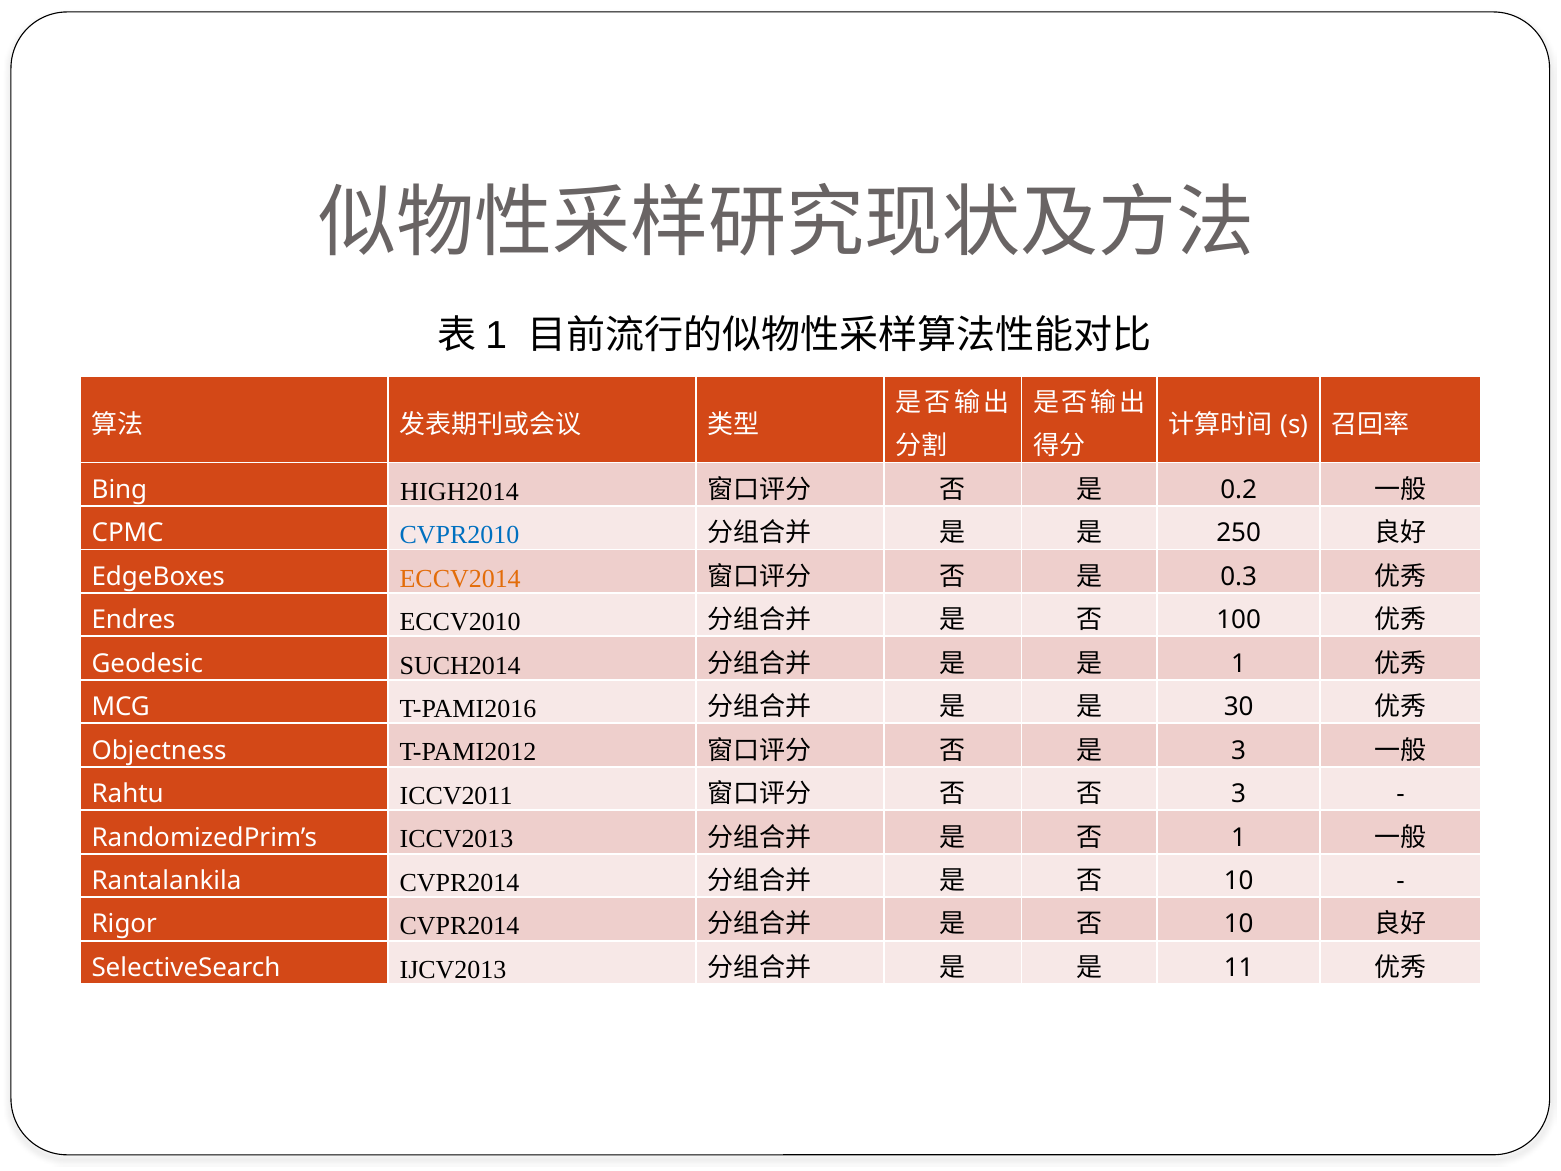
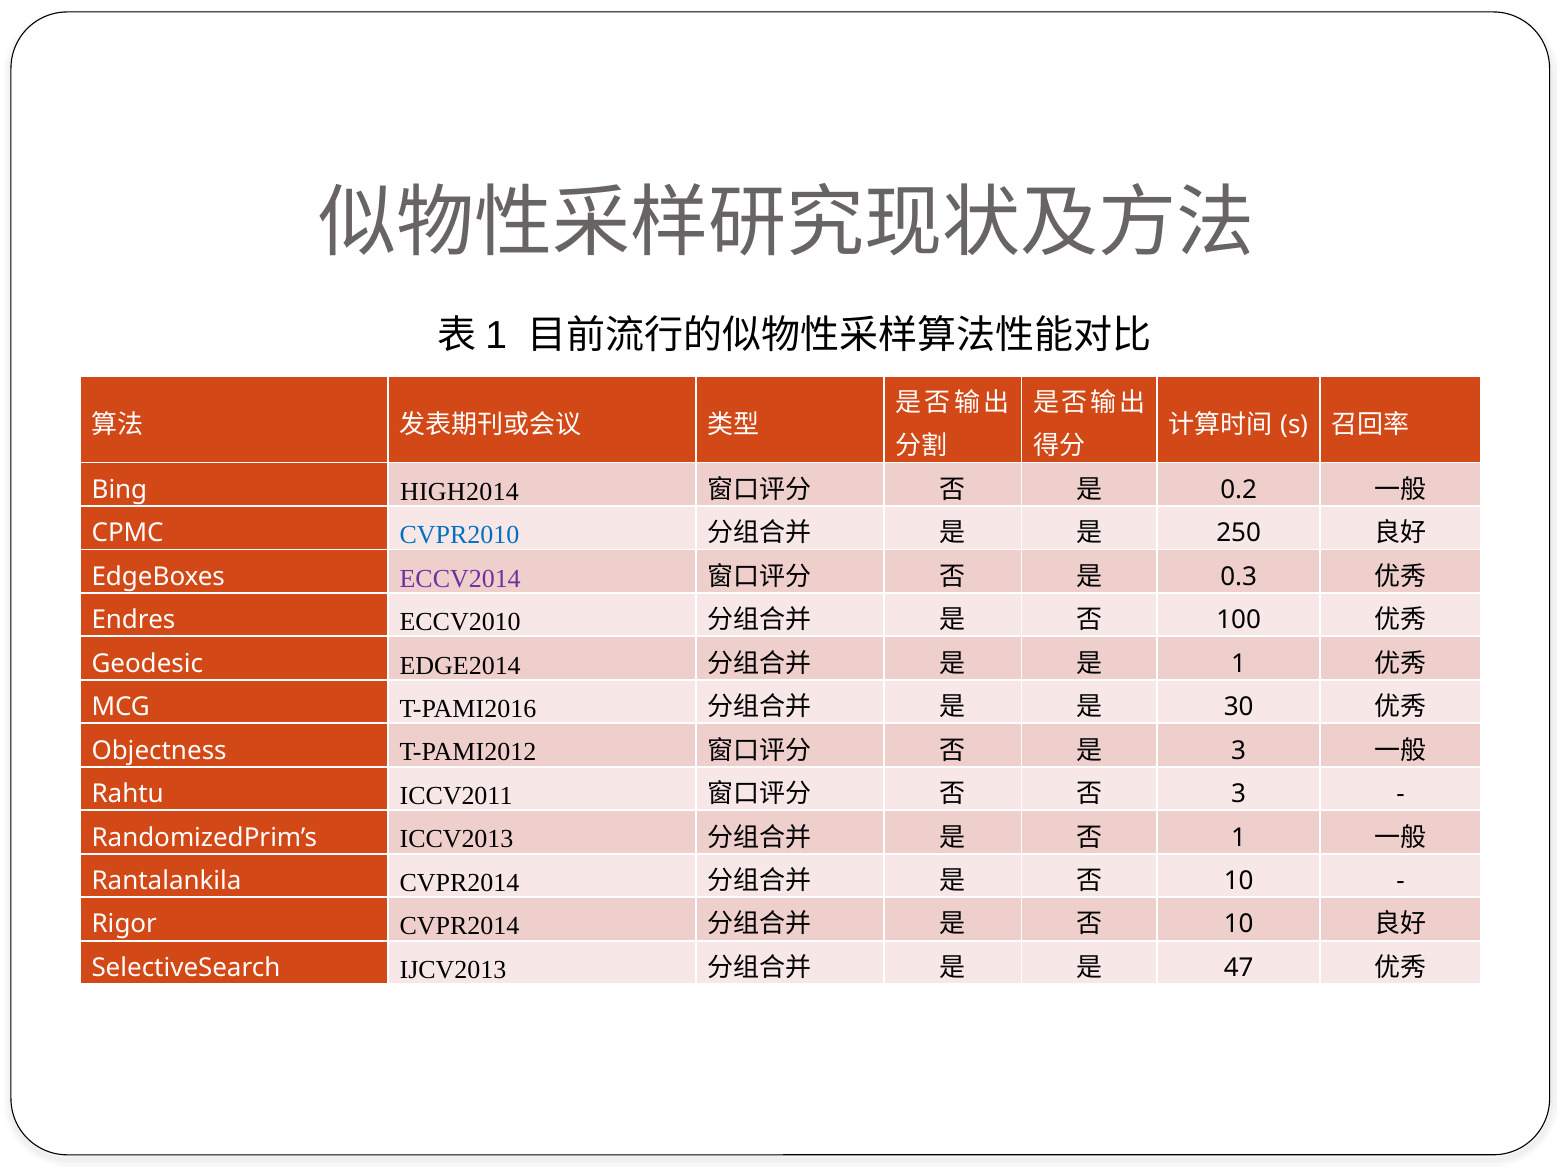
ECCV2014 colour: orange -> purple (460, 578)
SUCH2014: SUCH2014 -> EDGE2014 (460, 665)
11: 11 -> 47 (1239, 968)
